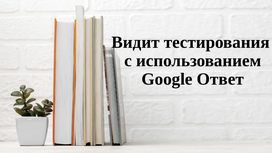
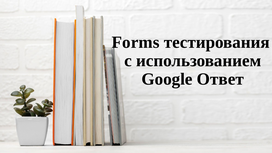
Видит: Видит -> Forms (136, 42)
